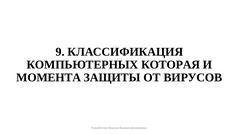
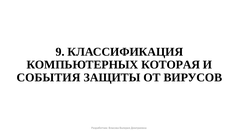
МОМЕНТА: МОМЕНТА -> СОБЫТИЯ (49, 77)
